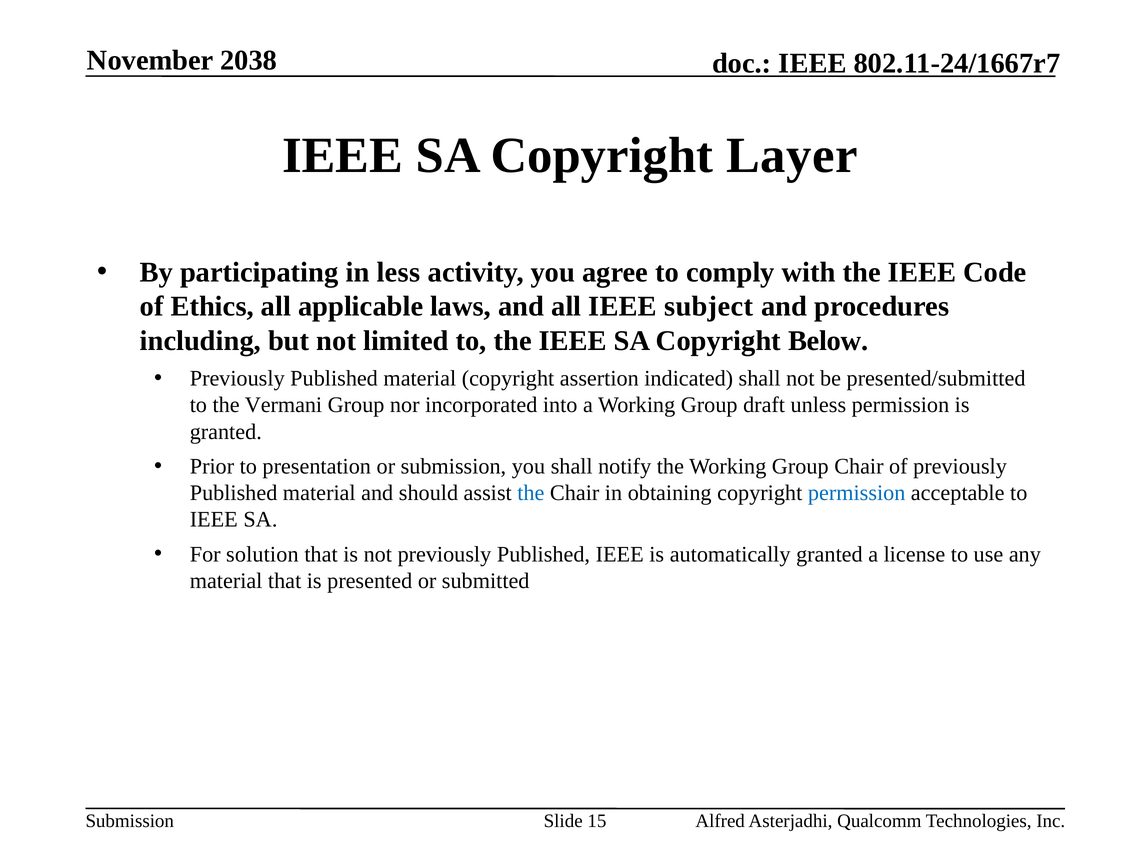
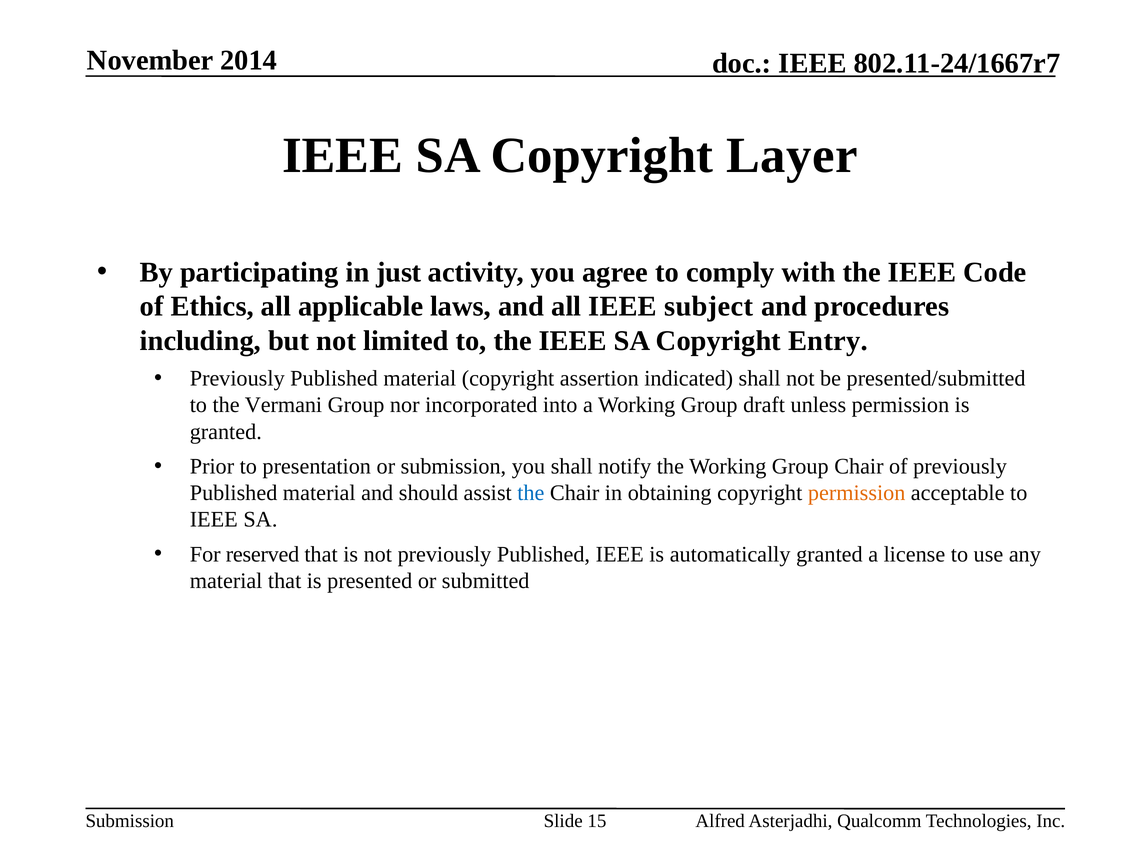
2038: 2038 -> 2014 (249, 60)
less: less -> just (399, 272)
Below: Below -> Entry (828, 341)
permission colour: blue -> orange (857, 493)
solution: solution -> reserved (263, 554)
